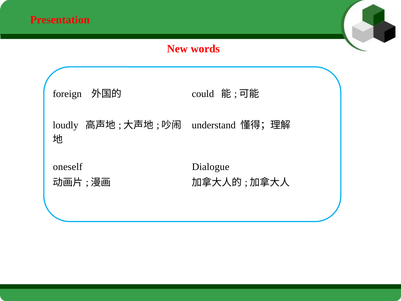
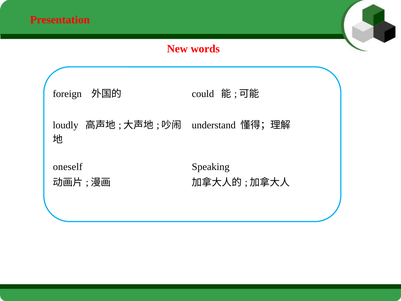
Dialogue: Dialogue -> Speaking (211, 167)
